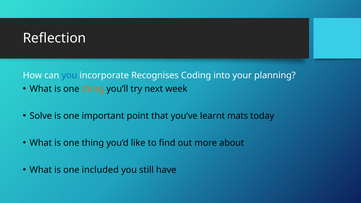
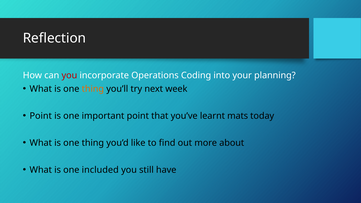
you colour: blue -> red (69, 75)
Recognises: Recognises -> Operations (155, 75)
Solve: Solve -> Point (41, 116)
